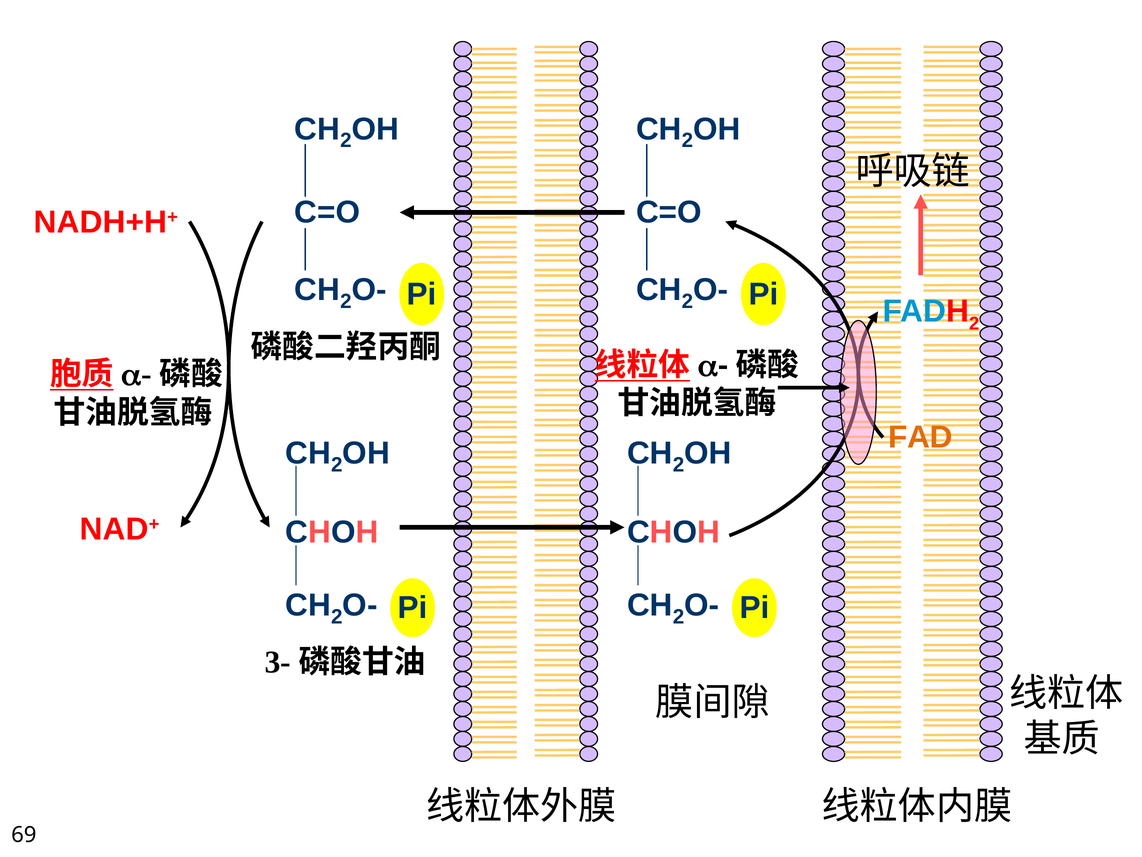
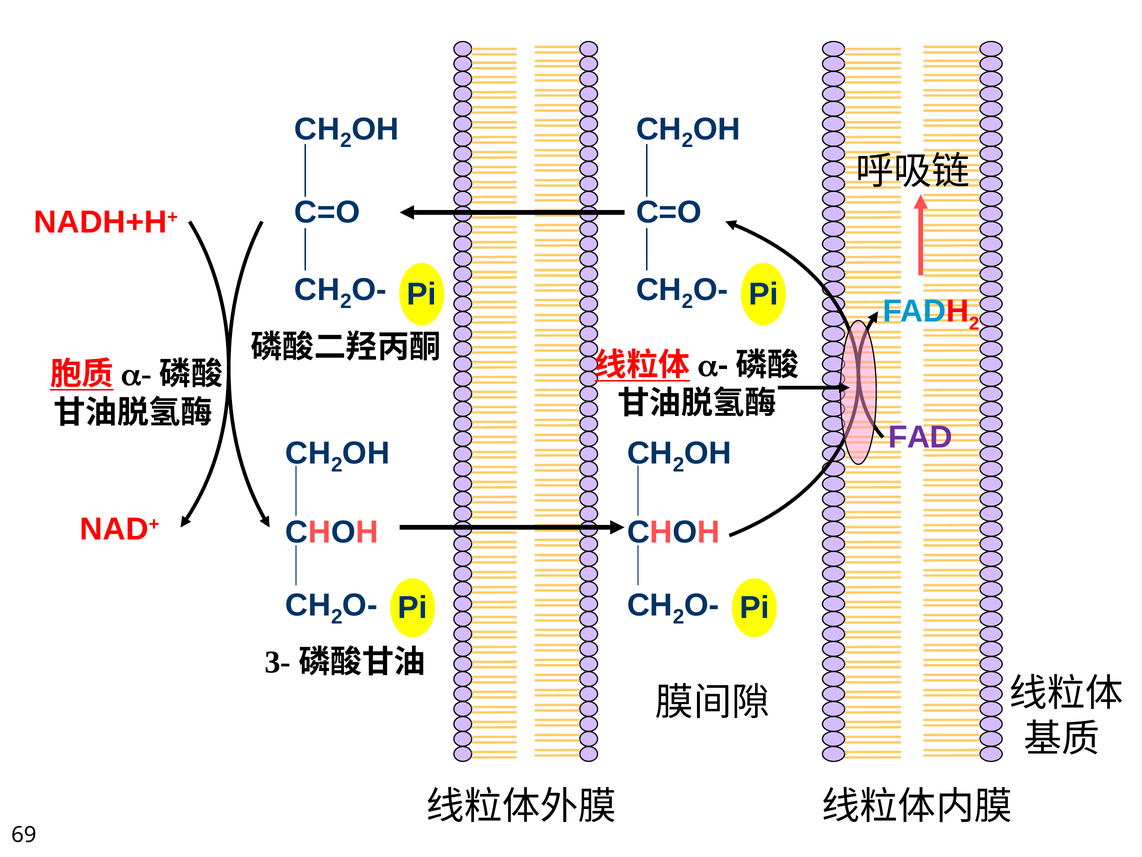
FAD colour: orange -> purple (921, 437)
